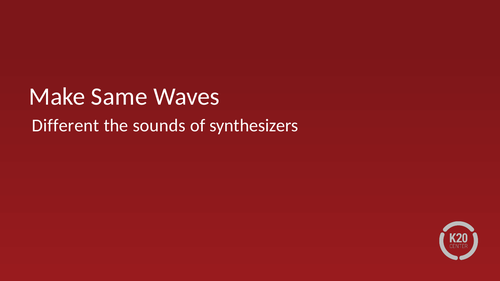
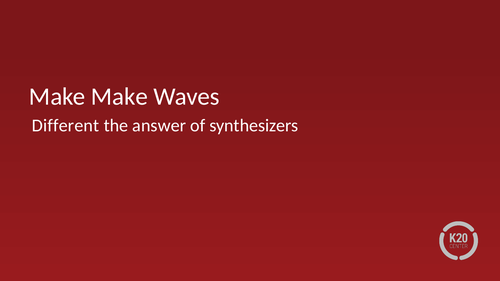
Make Same: Same -> Make (119, 97)
sounds: sounds -> answer (159, 126)
